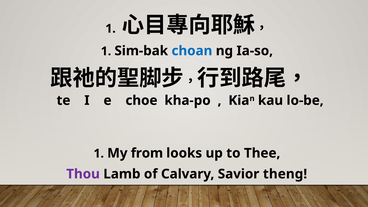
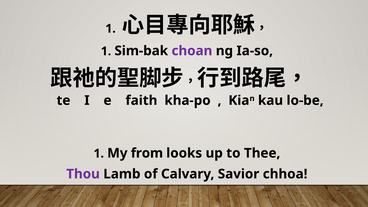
choan colour: blue -> purple (192, 51)
choe: choe -> faith (141, 100)
theng: theng -> chhoa (285, 174)
